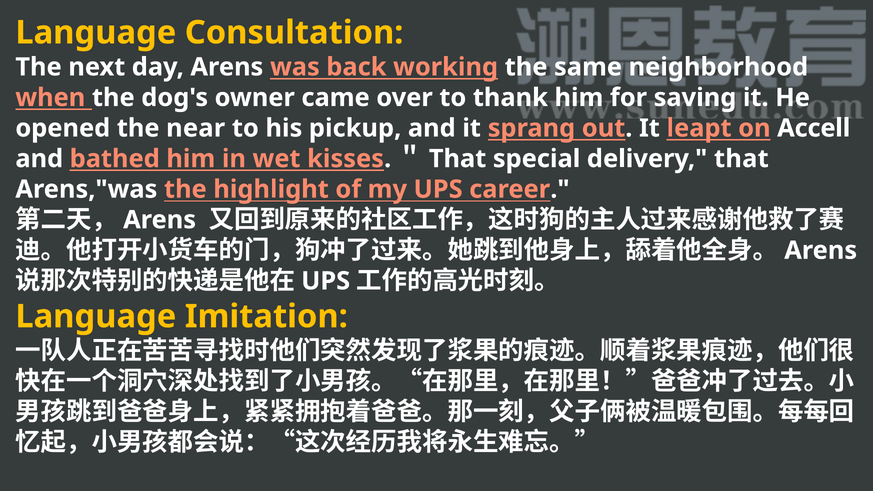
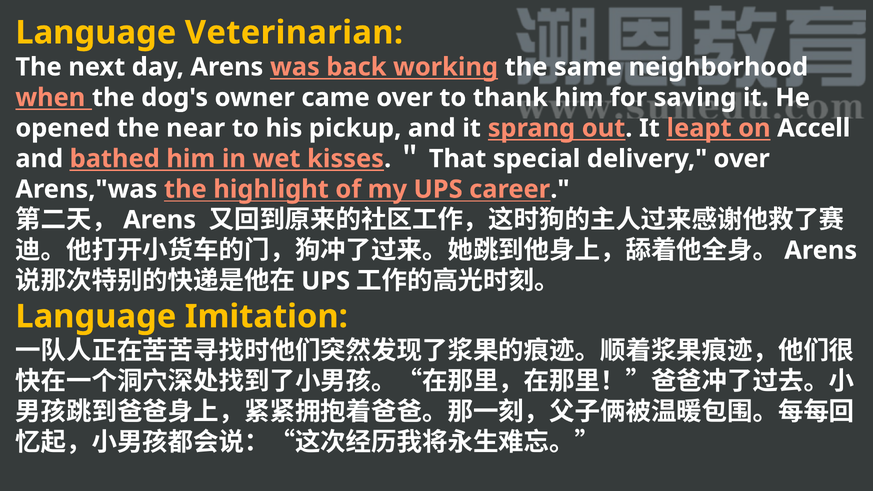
Consultation: Consultation -> Veterinarian (294, 33)
delivery that: that -> over (742, 159)
